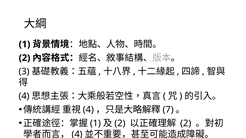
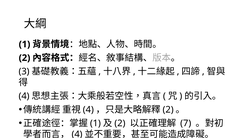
7: 7 -> 2 (168, 110)
2: 2 -> 7 (186, 124)
